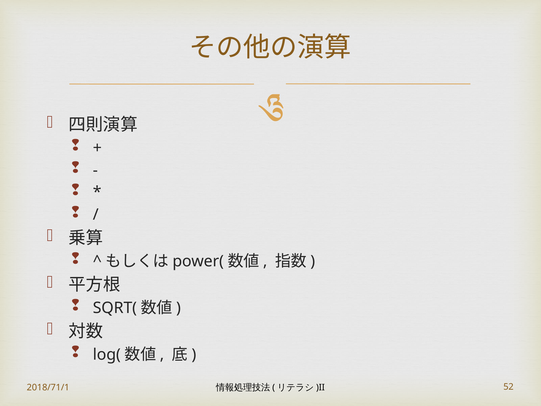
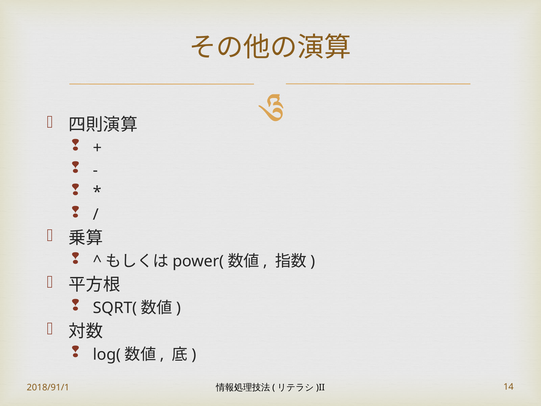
2018/71/1: 2018/71/1 -> 2018/91/1 (48, 387)
52: 52 -> 14 (508, 386)
